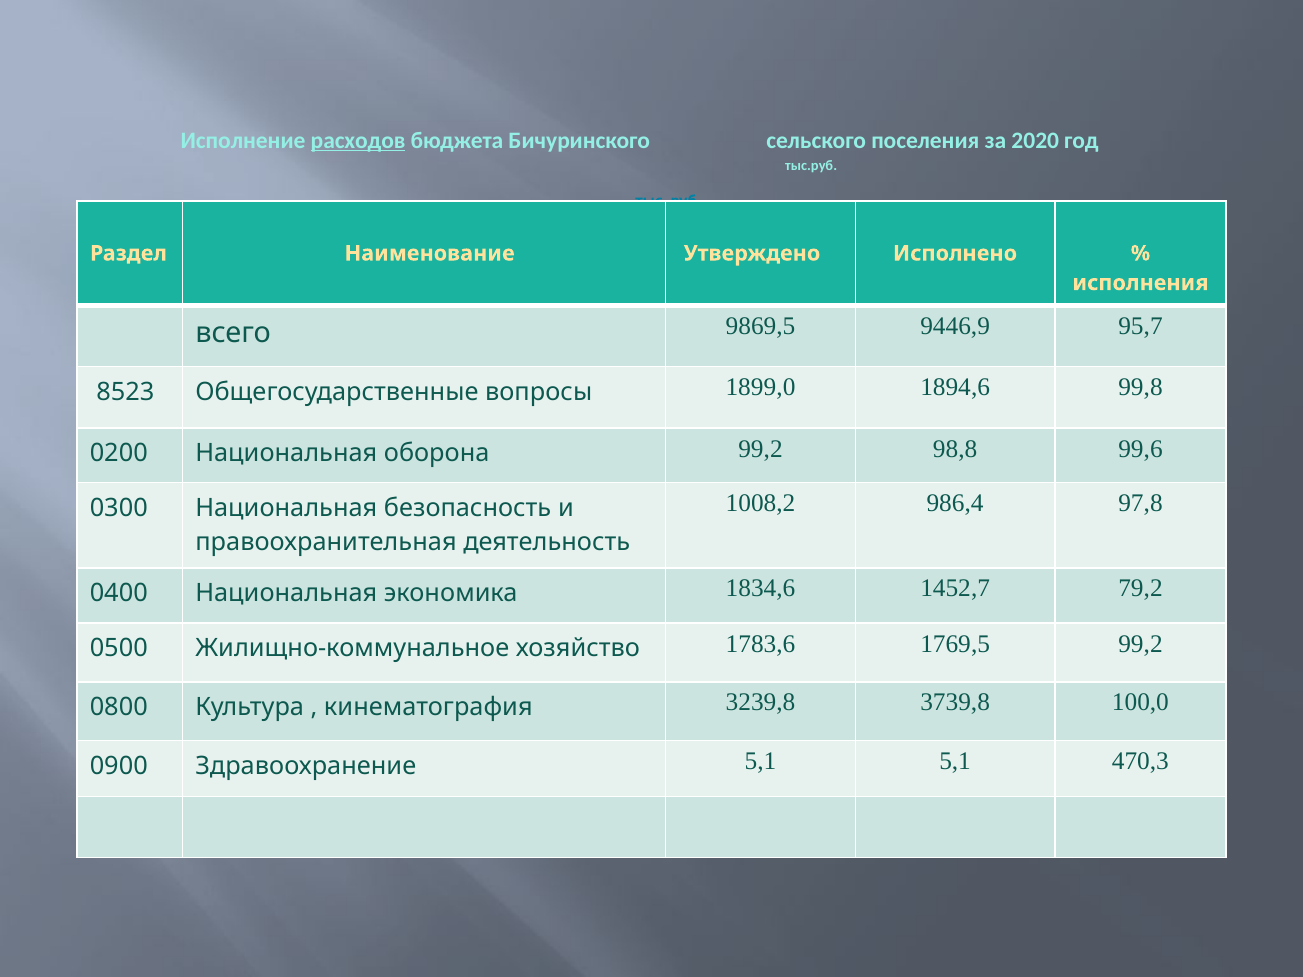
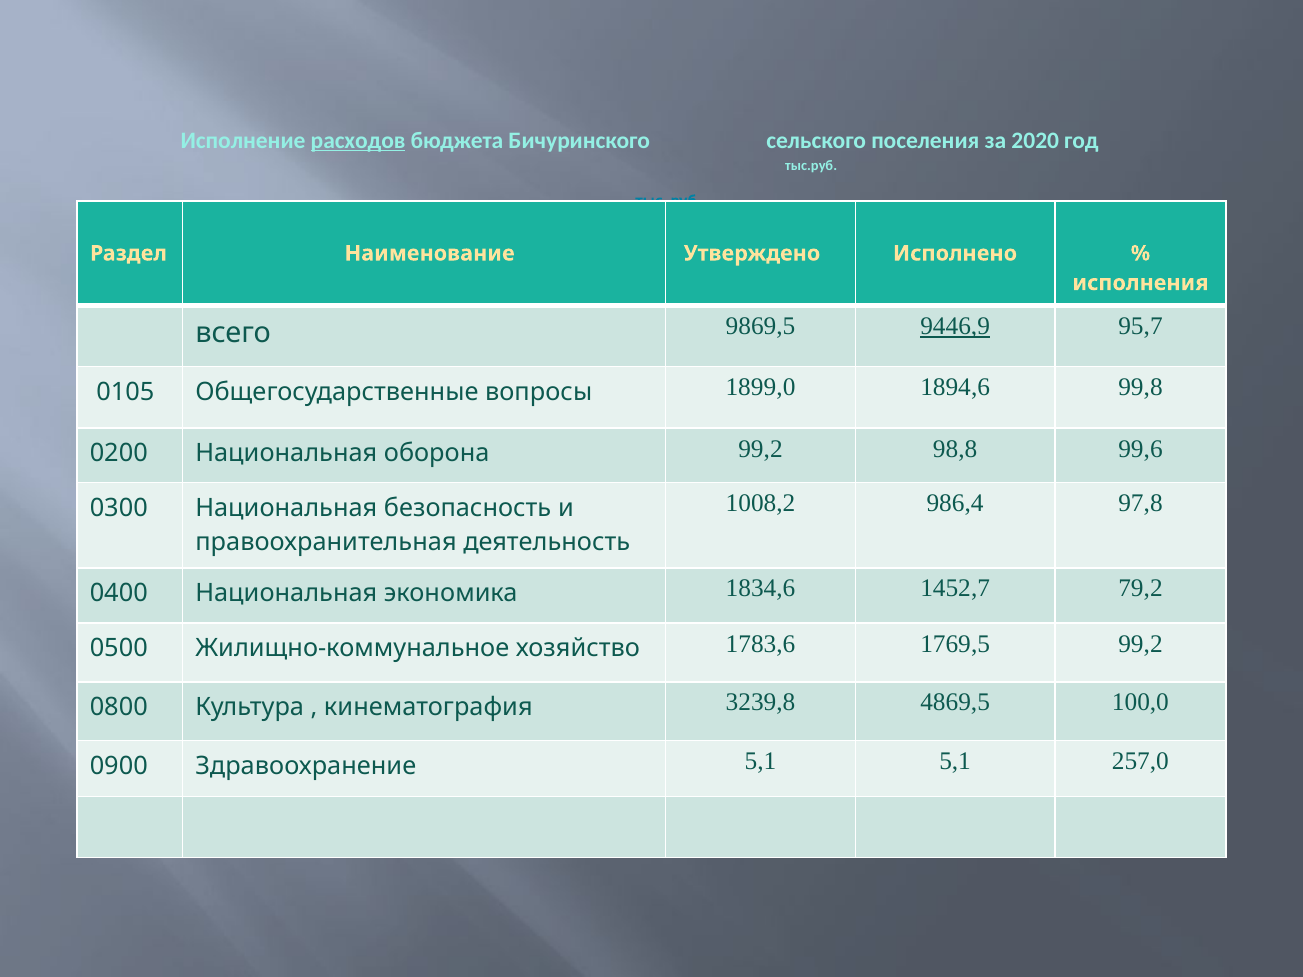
9446,9 underline: none -> present (955, 326)
8523: 8523 -> 0105 (125, 392)
3739,8: 3739,8 -> 4869,5 (955, 703)
470,3: 470,3 -> 257,0 (1140, 761)
